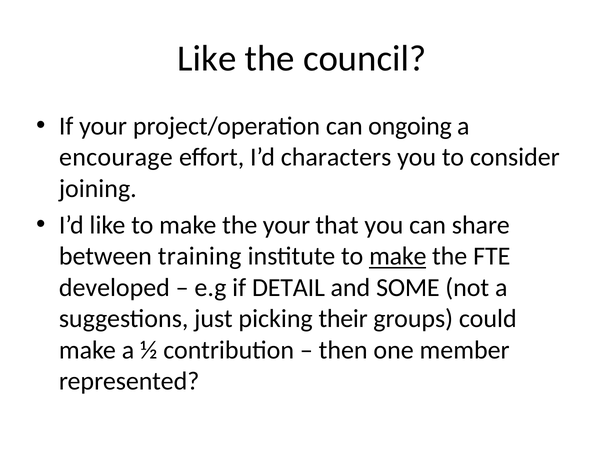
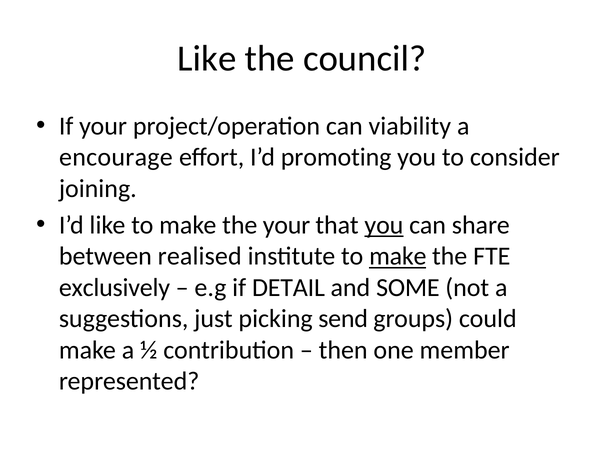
ongoing: ongoing -> viability (410, 126)
characters: characters -> promoting (336, 157)
you underline: none -> present (384, 225)
training: training -> realised (200, 256)
developed: developed -> exclusively (114, 288)
their: their -> send (343, 319)
